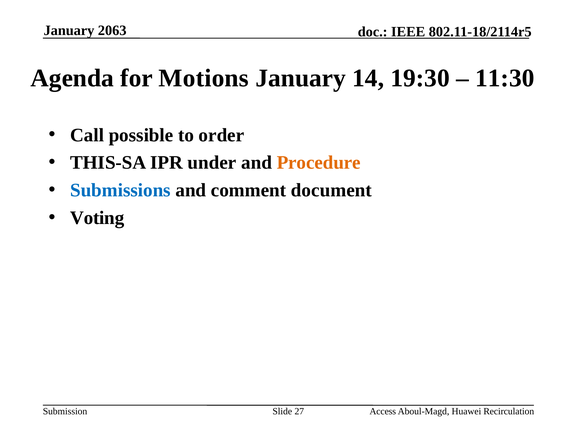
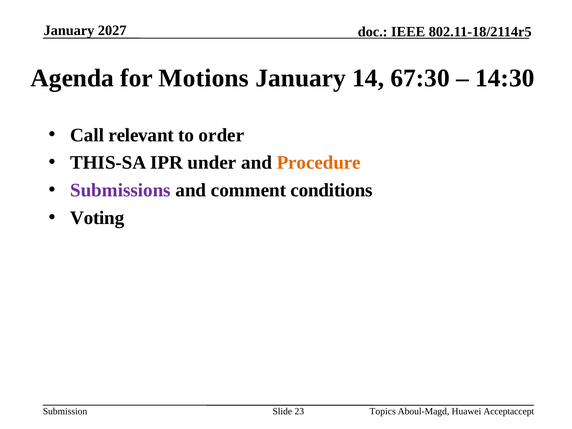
2063: 2063 -> 2027 (112, 30)
19:30: 19:30 -> 67:30 (420, 78)
11:30: 11:30 -> 14:30 (505, 78)
possible: possible -> relevant (141, 135)
Submissions colour: blue -> purple (120, 190)
document: document -> conditions (332, 190)
27: 27 -> 23 (299, 411)
Access: Access -> Topics (383, 411)
Recirculation: Recirculation -> Acceptaccept (509, 411)
